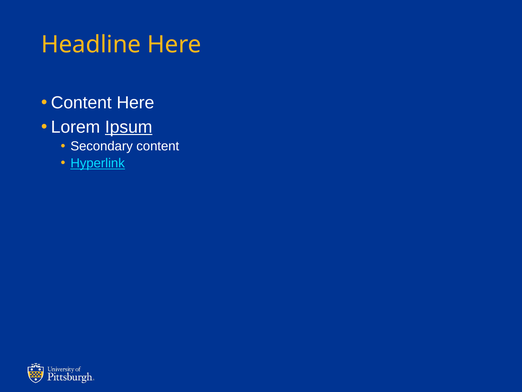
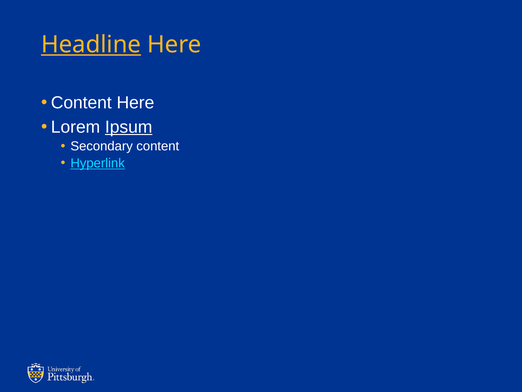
Headline underline: none -> present (91, 45)
